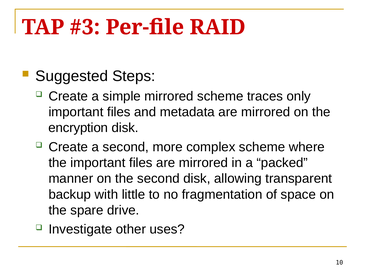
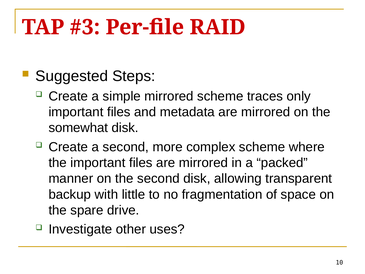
encryption: encryption -> somewhat (78, 128)
